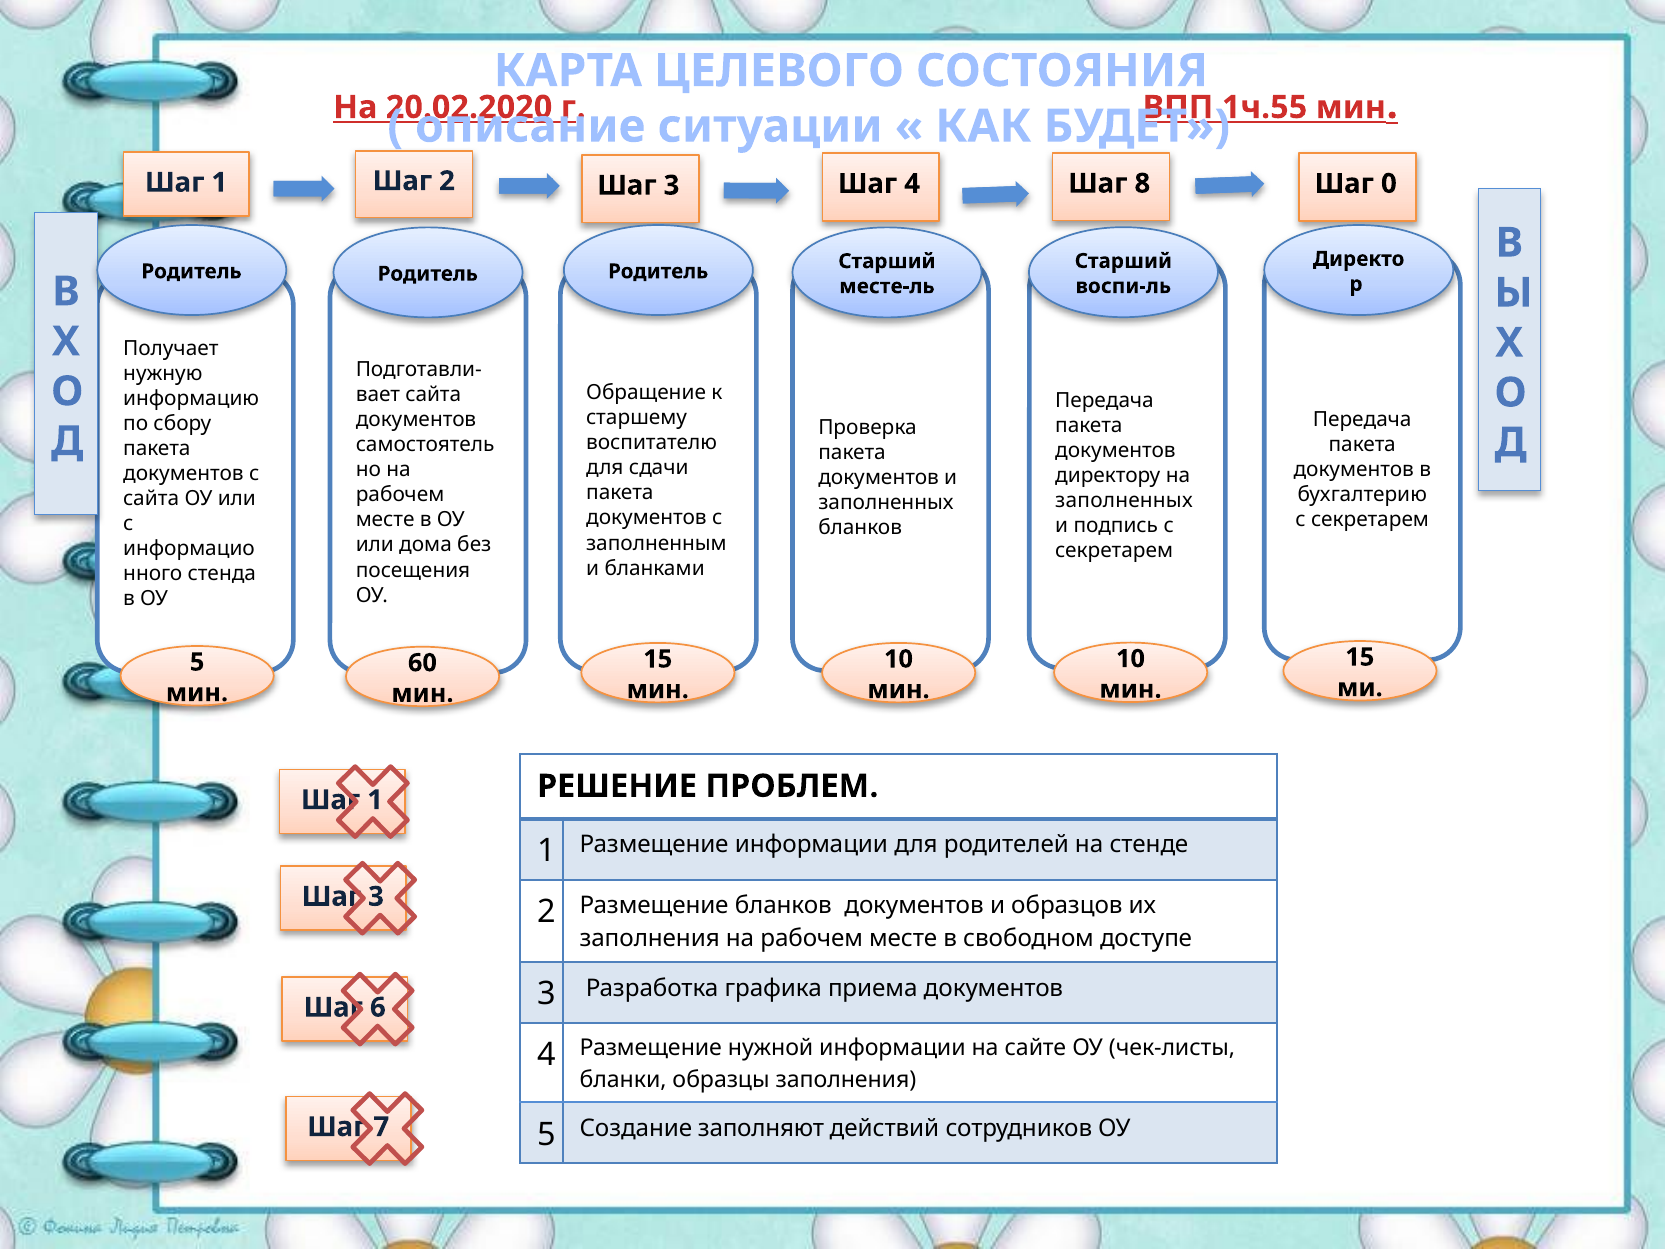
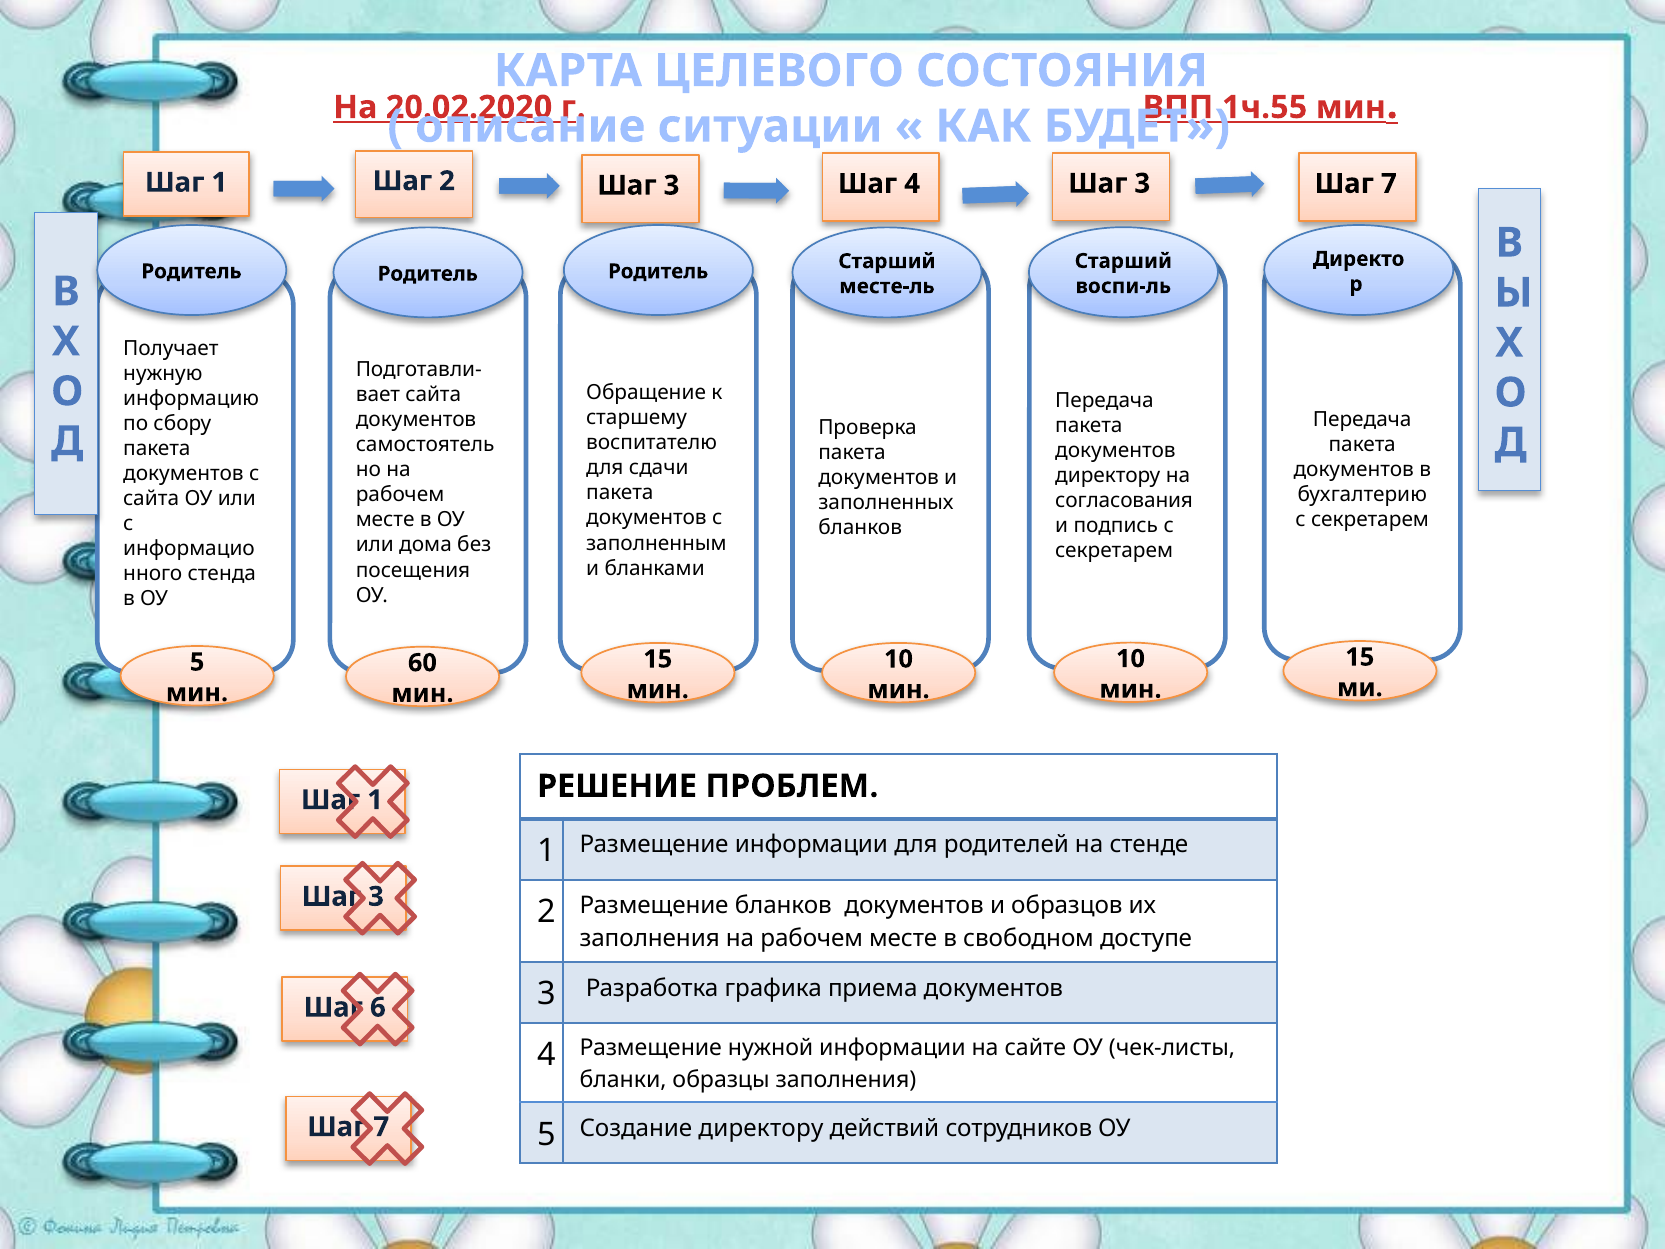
8: 8 -> 3 (1142, 183)
0: 0 -> 7 (1389, 184)
заполненных: заполненных -> согласования (1124, 501)
Создание заполняют: заполняют -> директору (761, 1128)
